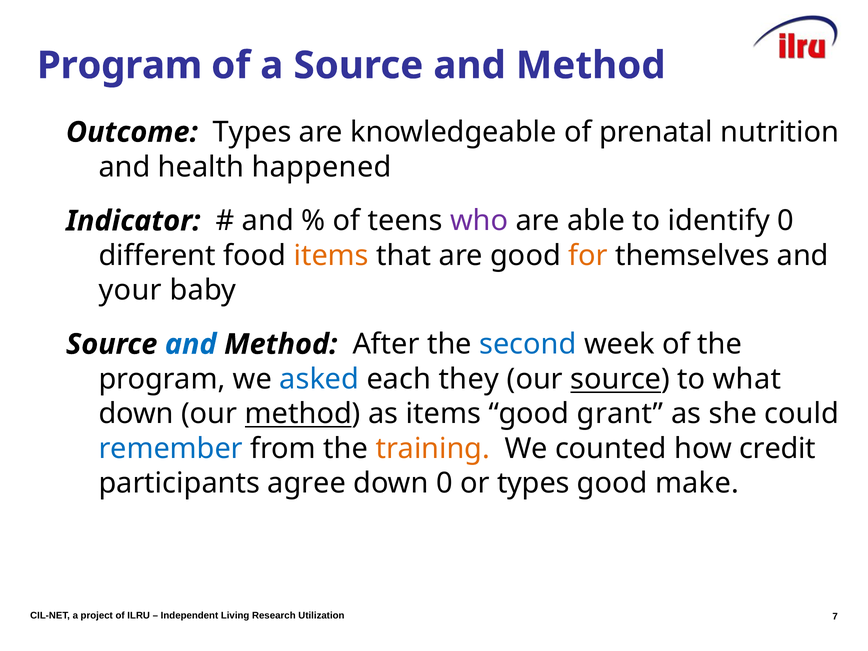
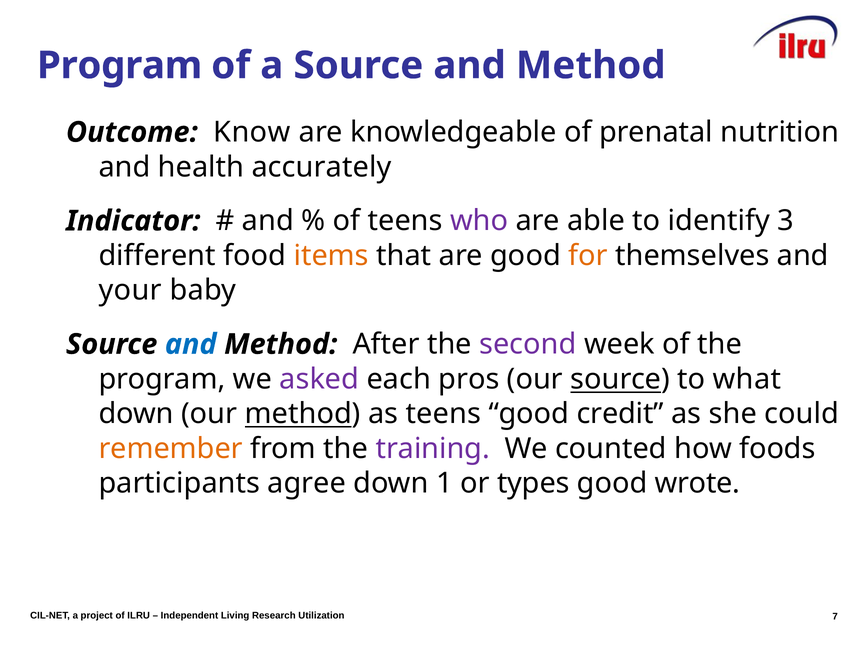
Outcome Types: Types -> Know (252, 132)
happened: happened -> accurately (322, 167)
identify 0: 0 -> 3 (786, 221)
second colour: blue -> purple (528, 344)
asked colour: blue -> purple (319, 379)
they: they -> pros (469, 379)
as items: items -> teens (443, 414)
grant: grant -> credit (620, 414)
remember colour: blue -> orange (171, 448)
training colour: orange -> purple (433, 448)
credit: credit -> foods (777, 448)
down 0: 0 -> 1 (444, 483)
make: make -> wrote (697, 483)
